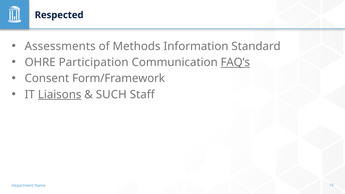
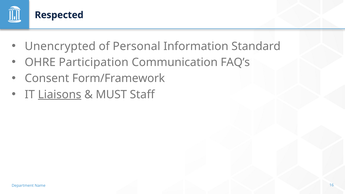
Assessments: Assessments -> Unencrypted (60, 46)
Methods: Methods -> Personal (137, 46)
FAQ’s underline: present -> none (235, 62)
SUCH: SUCH -> MUST (111, 95)
